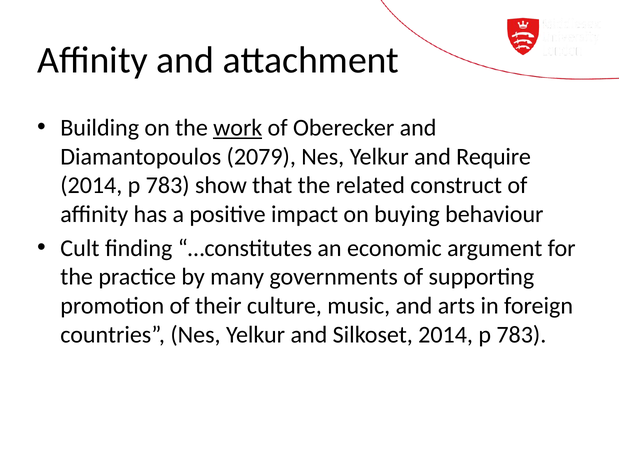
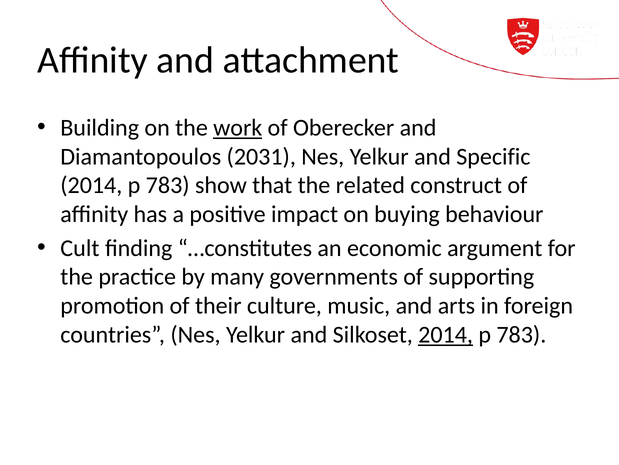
2079: 2079 -> 2031 (261, 156)
Require: Require -> Specific (493, 156)
2014 underline: none -> present (446, 334)
